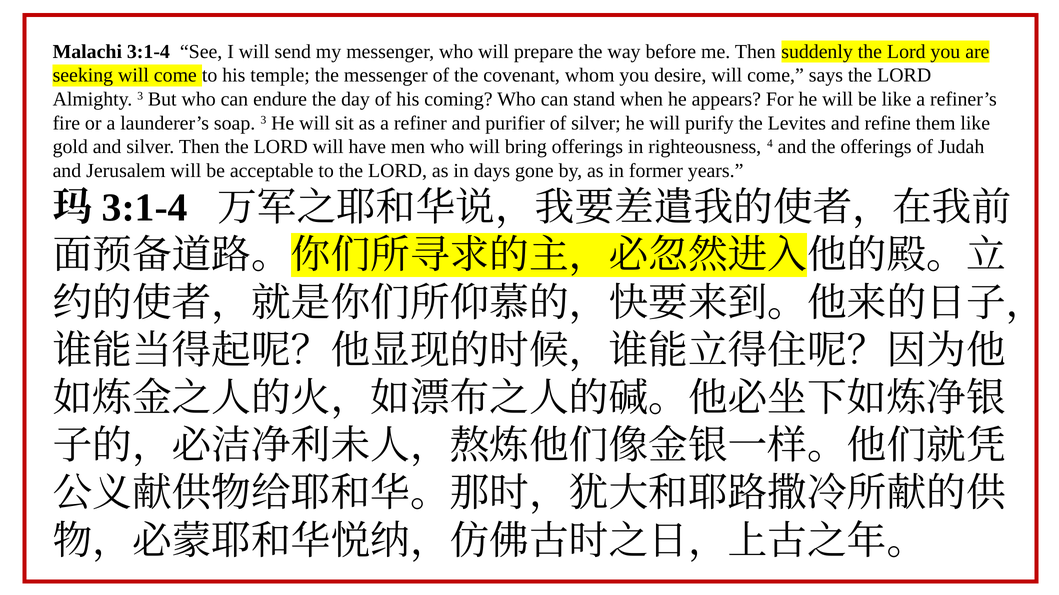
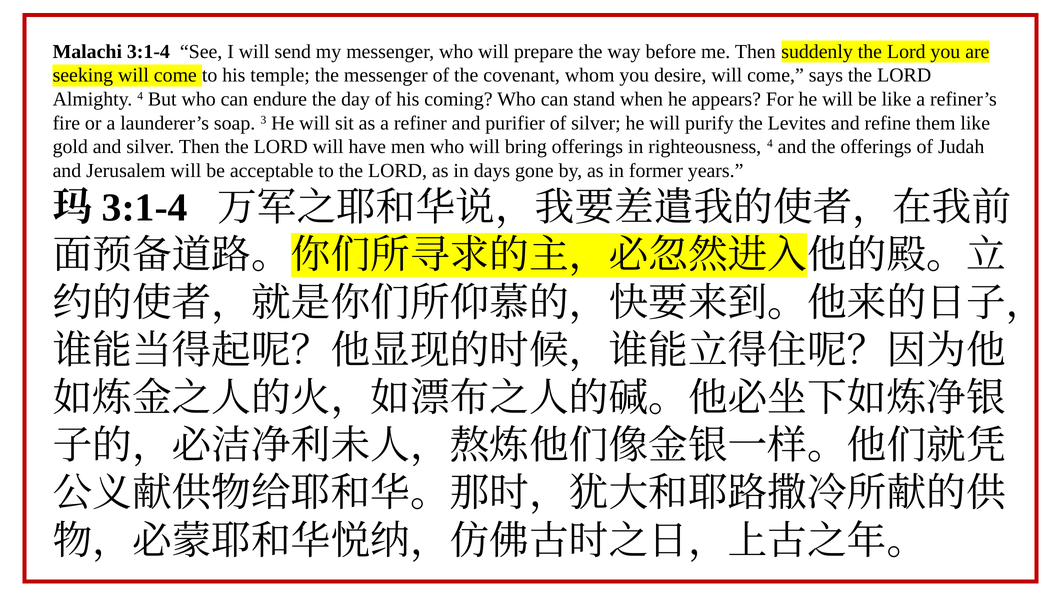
Almighty 3: 3 -> 4 (140, 96)
